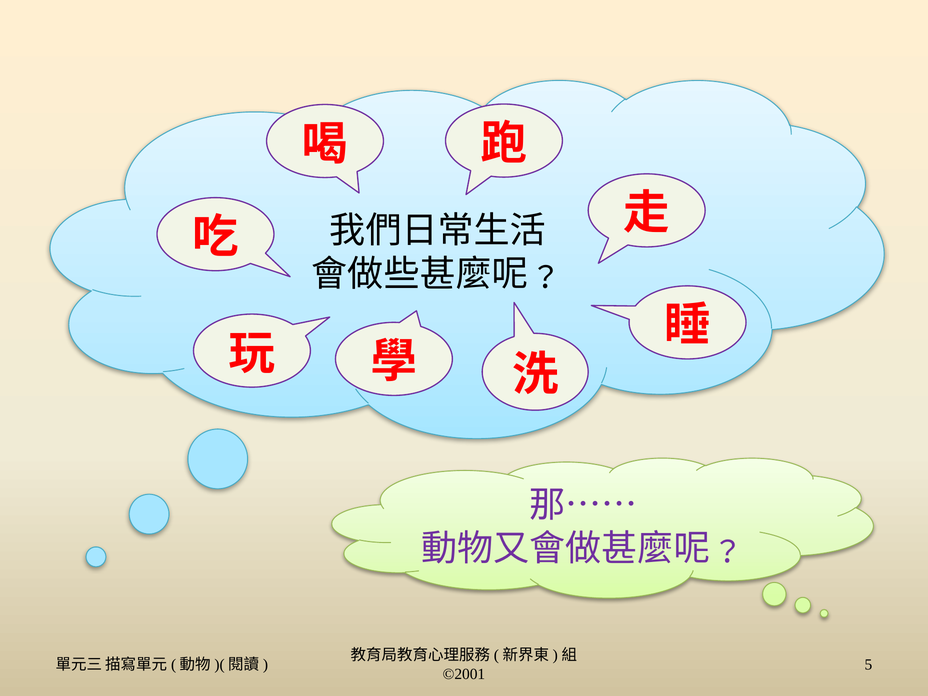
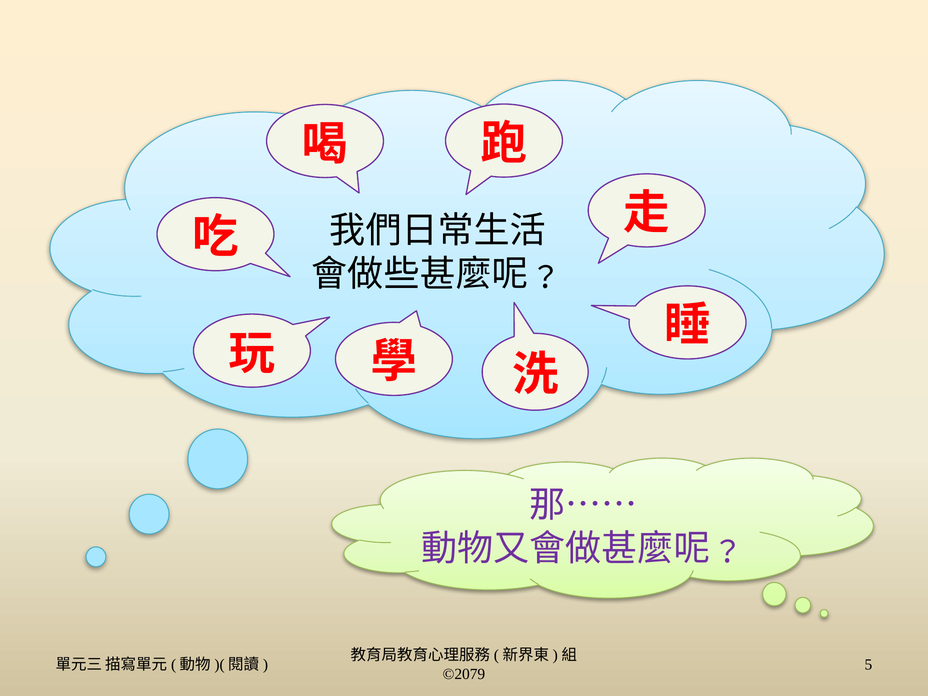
©2001: ©2001 -> ©2079 (464, 674)
